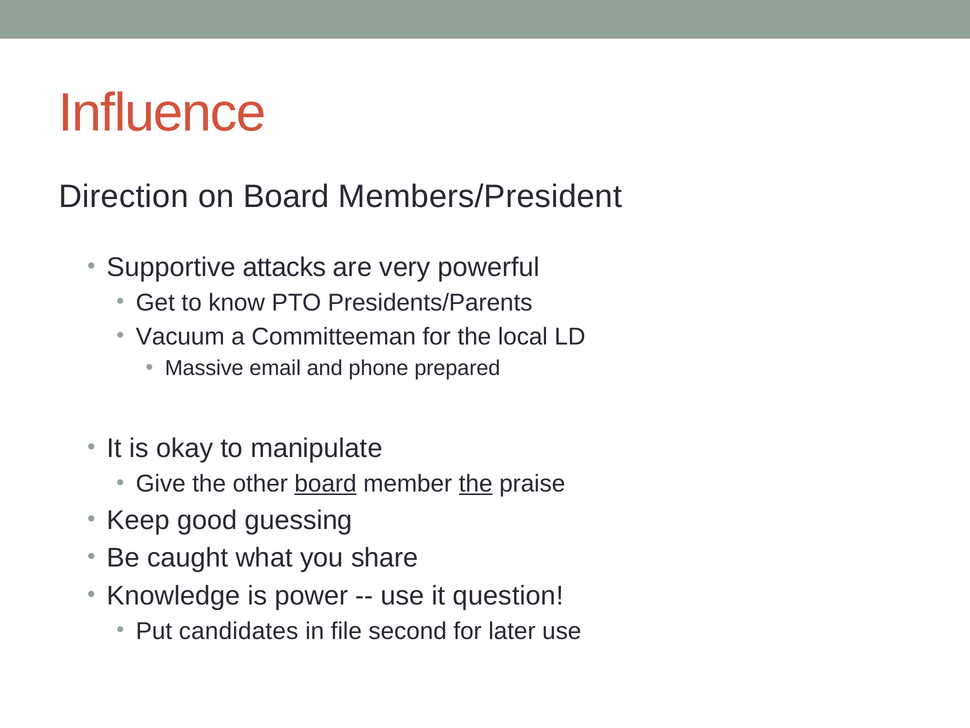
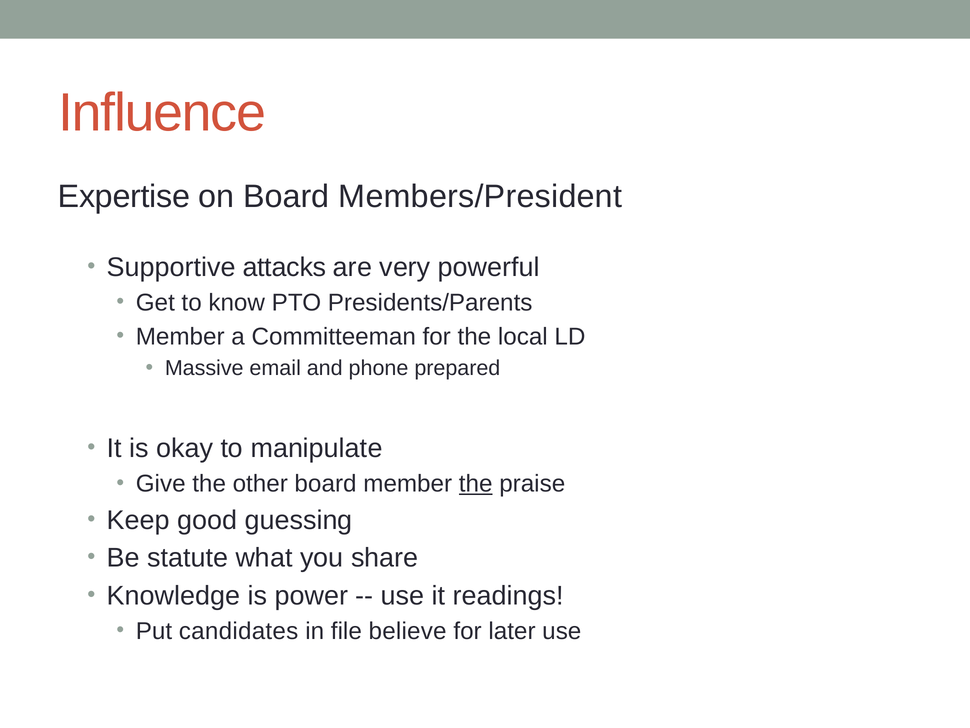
Direction: Direction -> Expertise (124, 196)
Vacuum: Vacuum -> Member (180, 336)
board underline: present -> none (326, 483)
caught: caught -> statute (188, 557)
question: question -> readings (508, 595)
second: second -> believe (408, 631)
